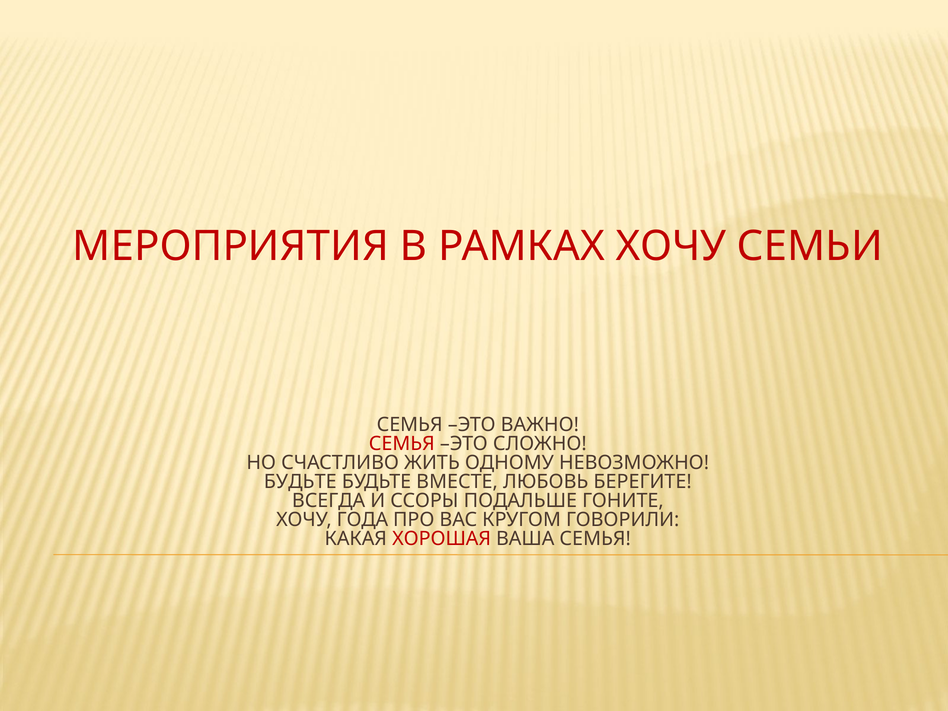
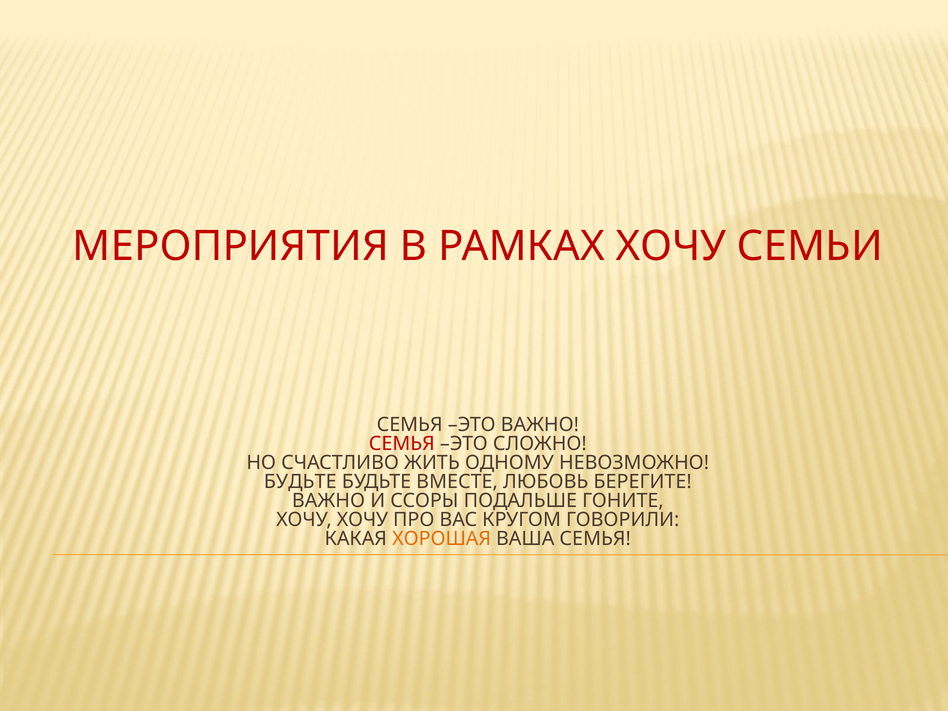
ВСЕГДА: ВСЕГДА -> ВАЖНО (329, 501)
ХОЧУ ГОДА: ГОДА -> ХОЧУ (362, 520)
ХОРОШАЯ colour: red -> orange (442, 539)
